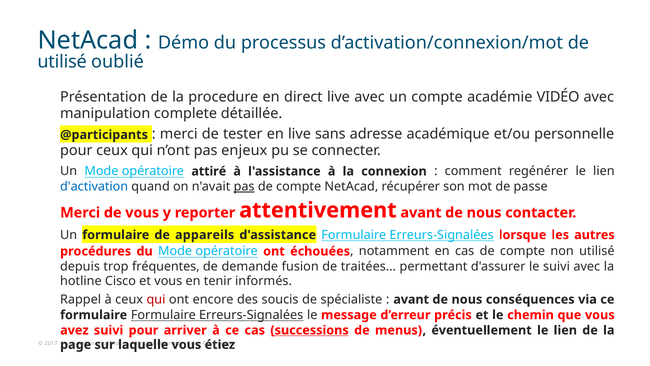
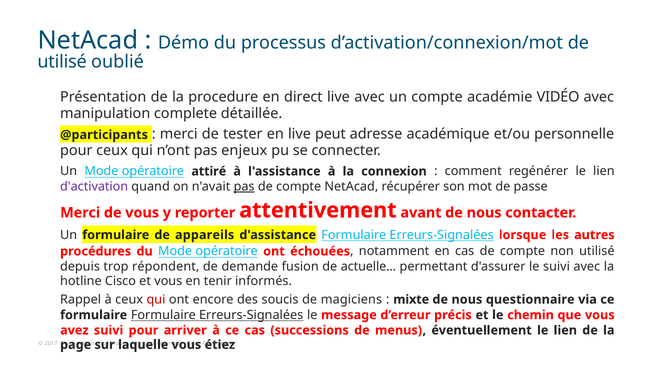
sans: sans -> peut (330, 134)
d'activation colour: blue -> purple (94, 186)
fréquentes: fréquentes -> répondent (166, 266)
traitées: traitées -> actuelle (368, 266)
spécialiste: spécialiste -> magiciens (351, 299)
avant: avant -> mixte (411, 299)
conséquences: conséquences -> questionnaire (530, 299)
successions underline: present -> none (310, 330)
